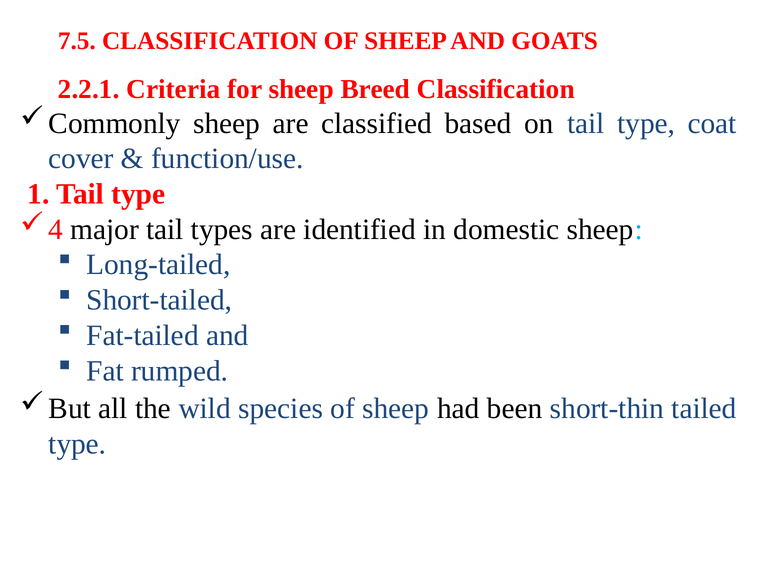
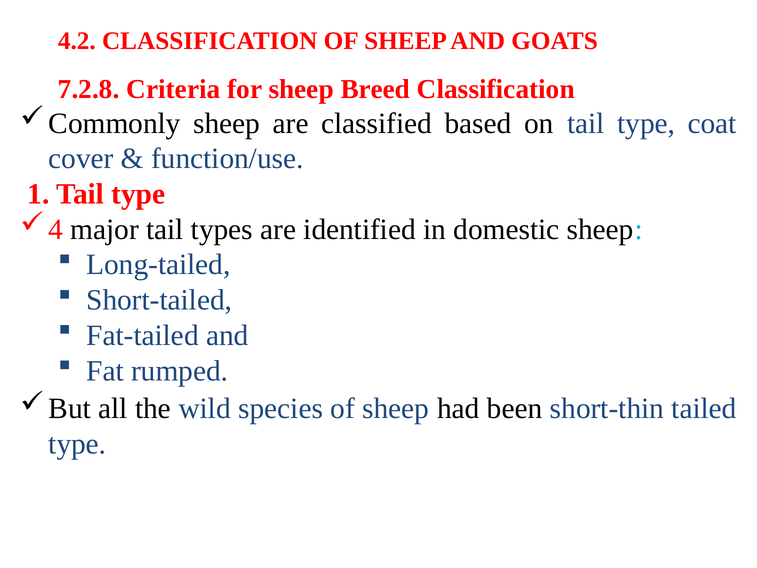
7.5: 7.5 -> 4.2 (77, 41)
2.2.1: 2.2.1 -> 7.2.8 (89, 89)
